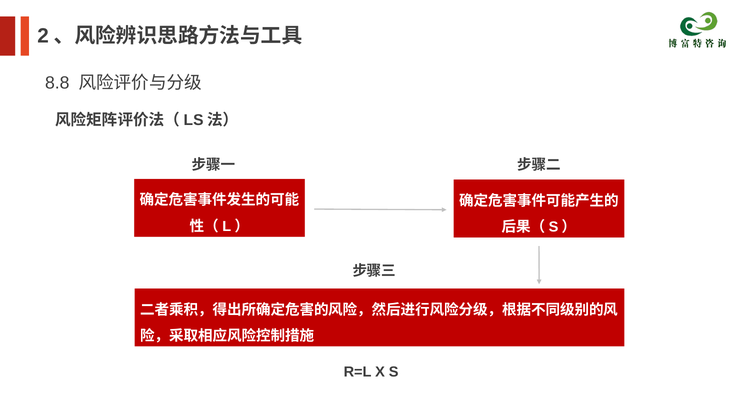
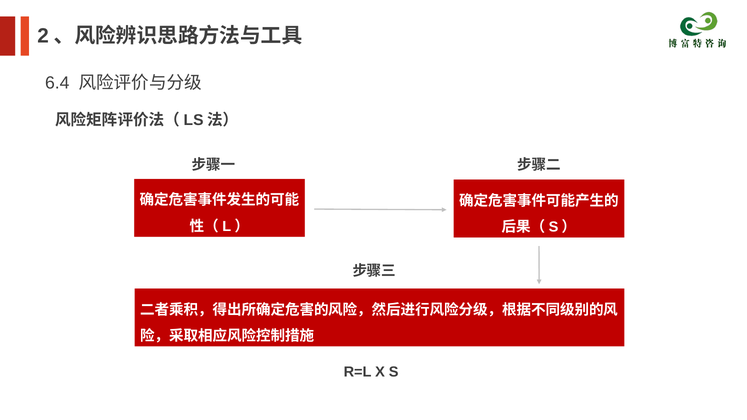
8.8: 8.8 -> 6.4 (57, 83)
